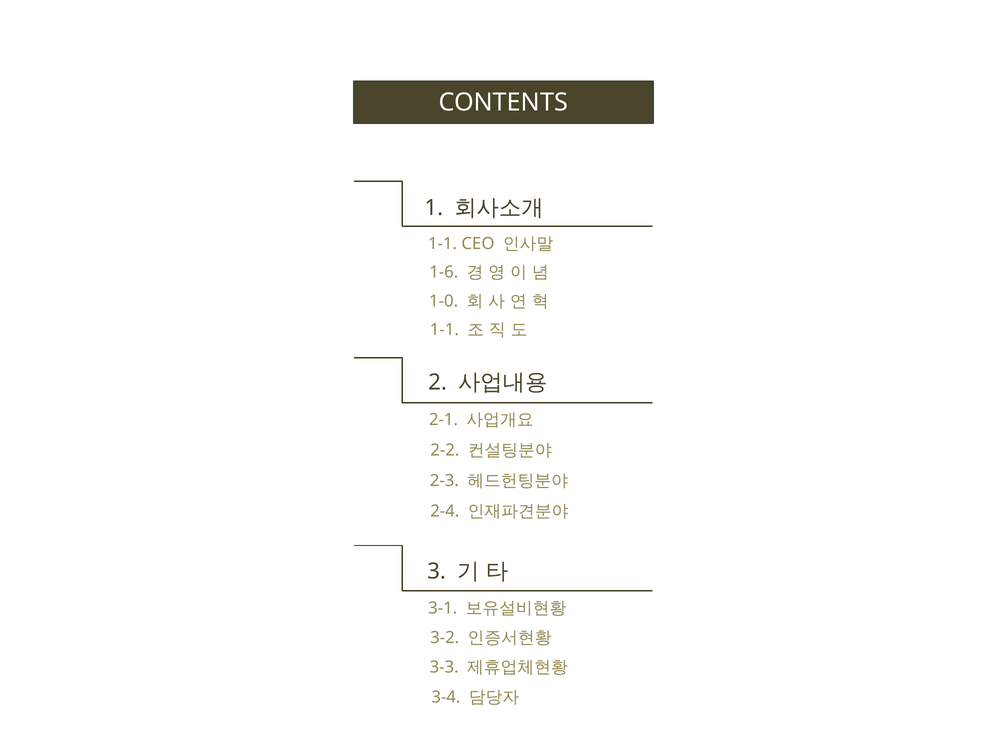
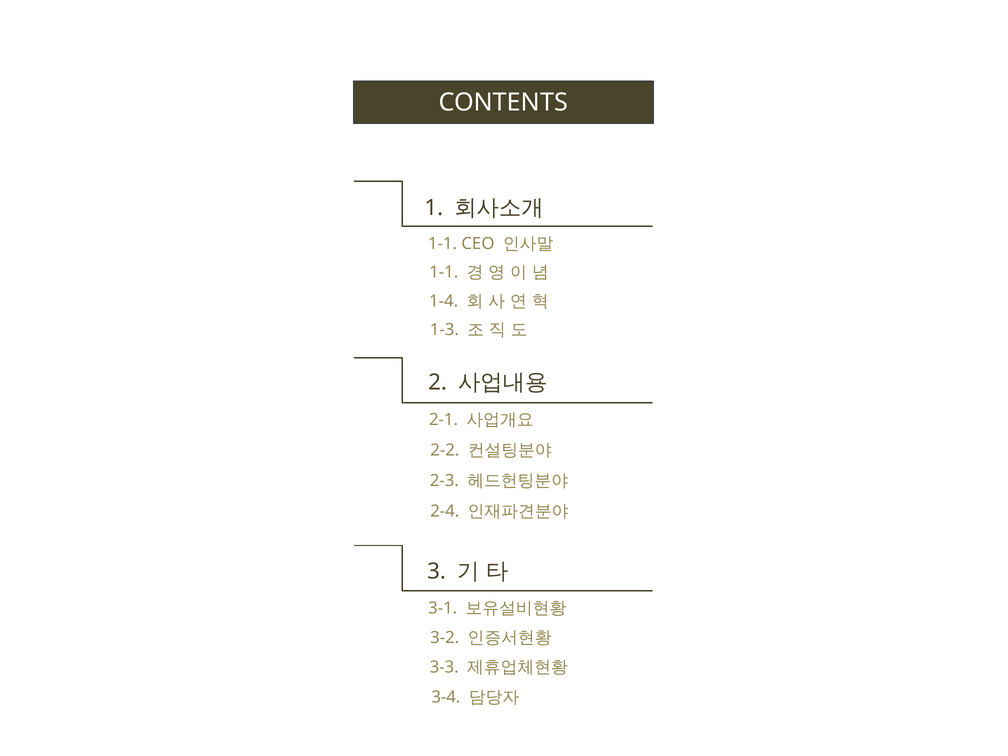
1-6: 1-6 -> 1-1 (444, 272)
1-0: 1-0 -> 1-4 (444, 301)
1-1: 1-1 -> 1-3 (444, 330)
